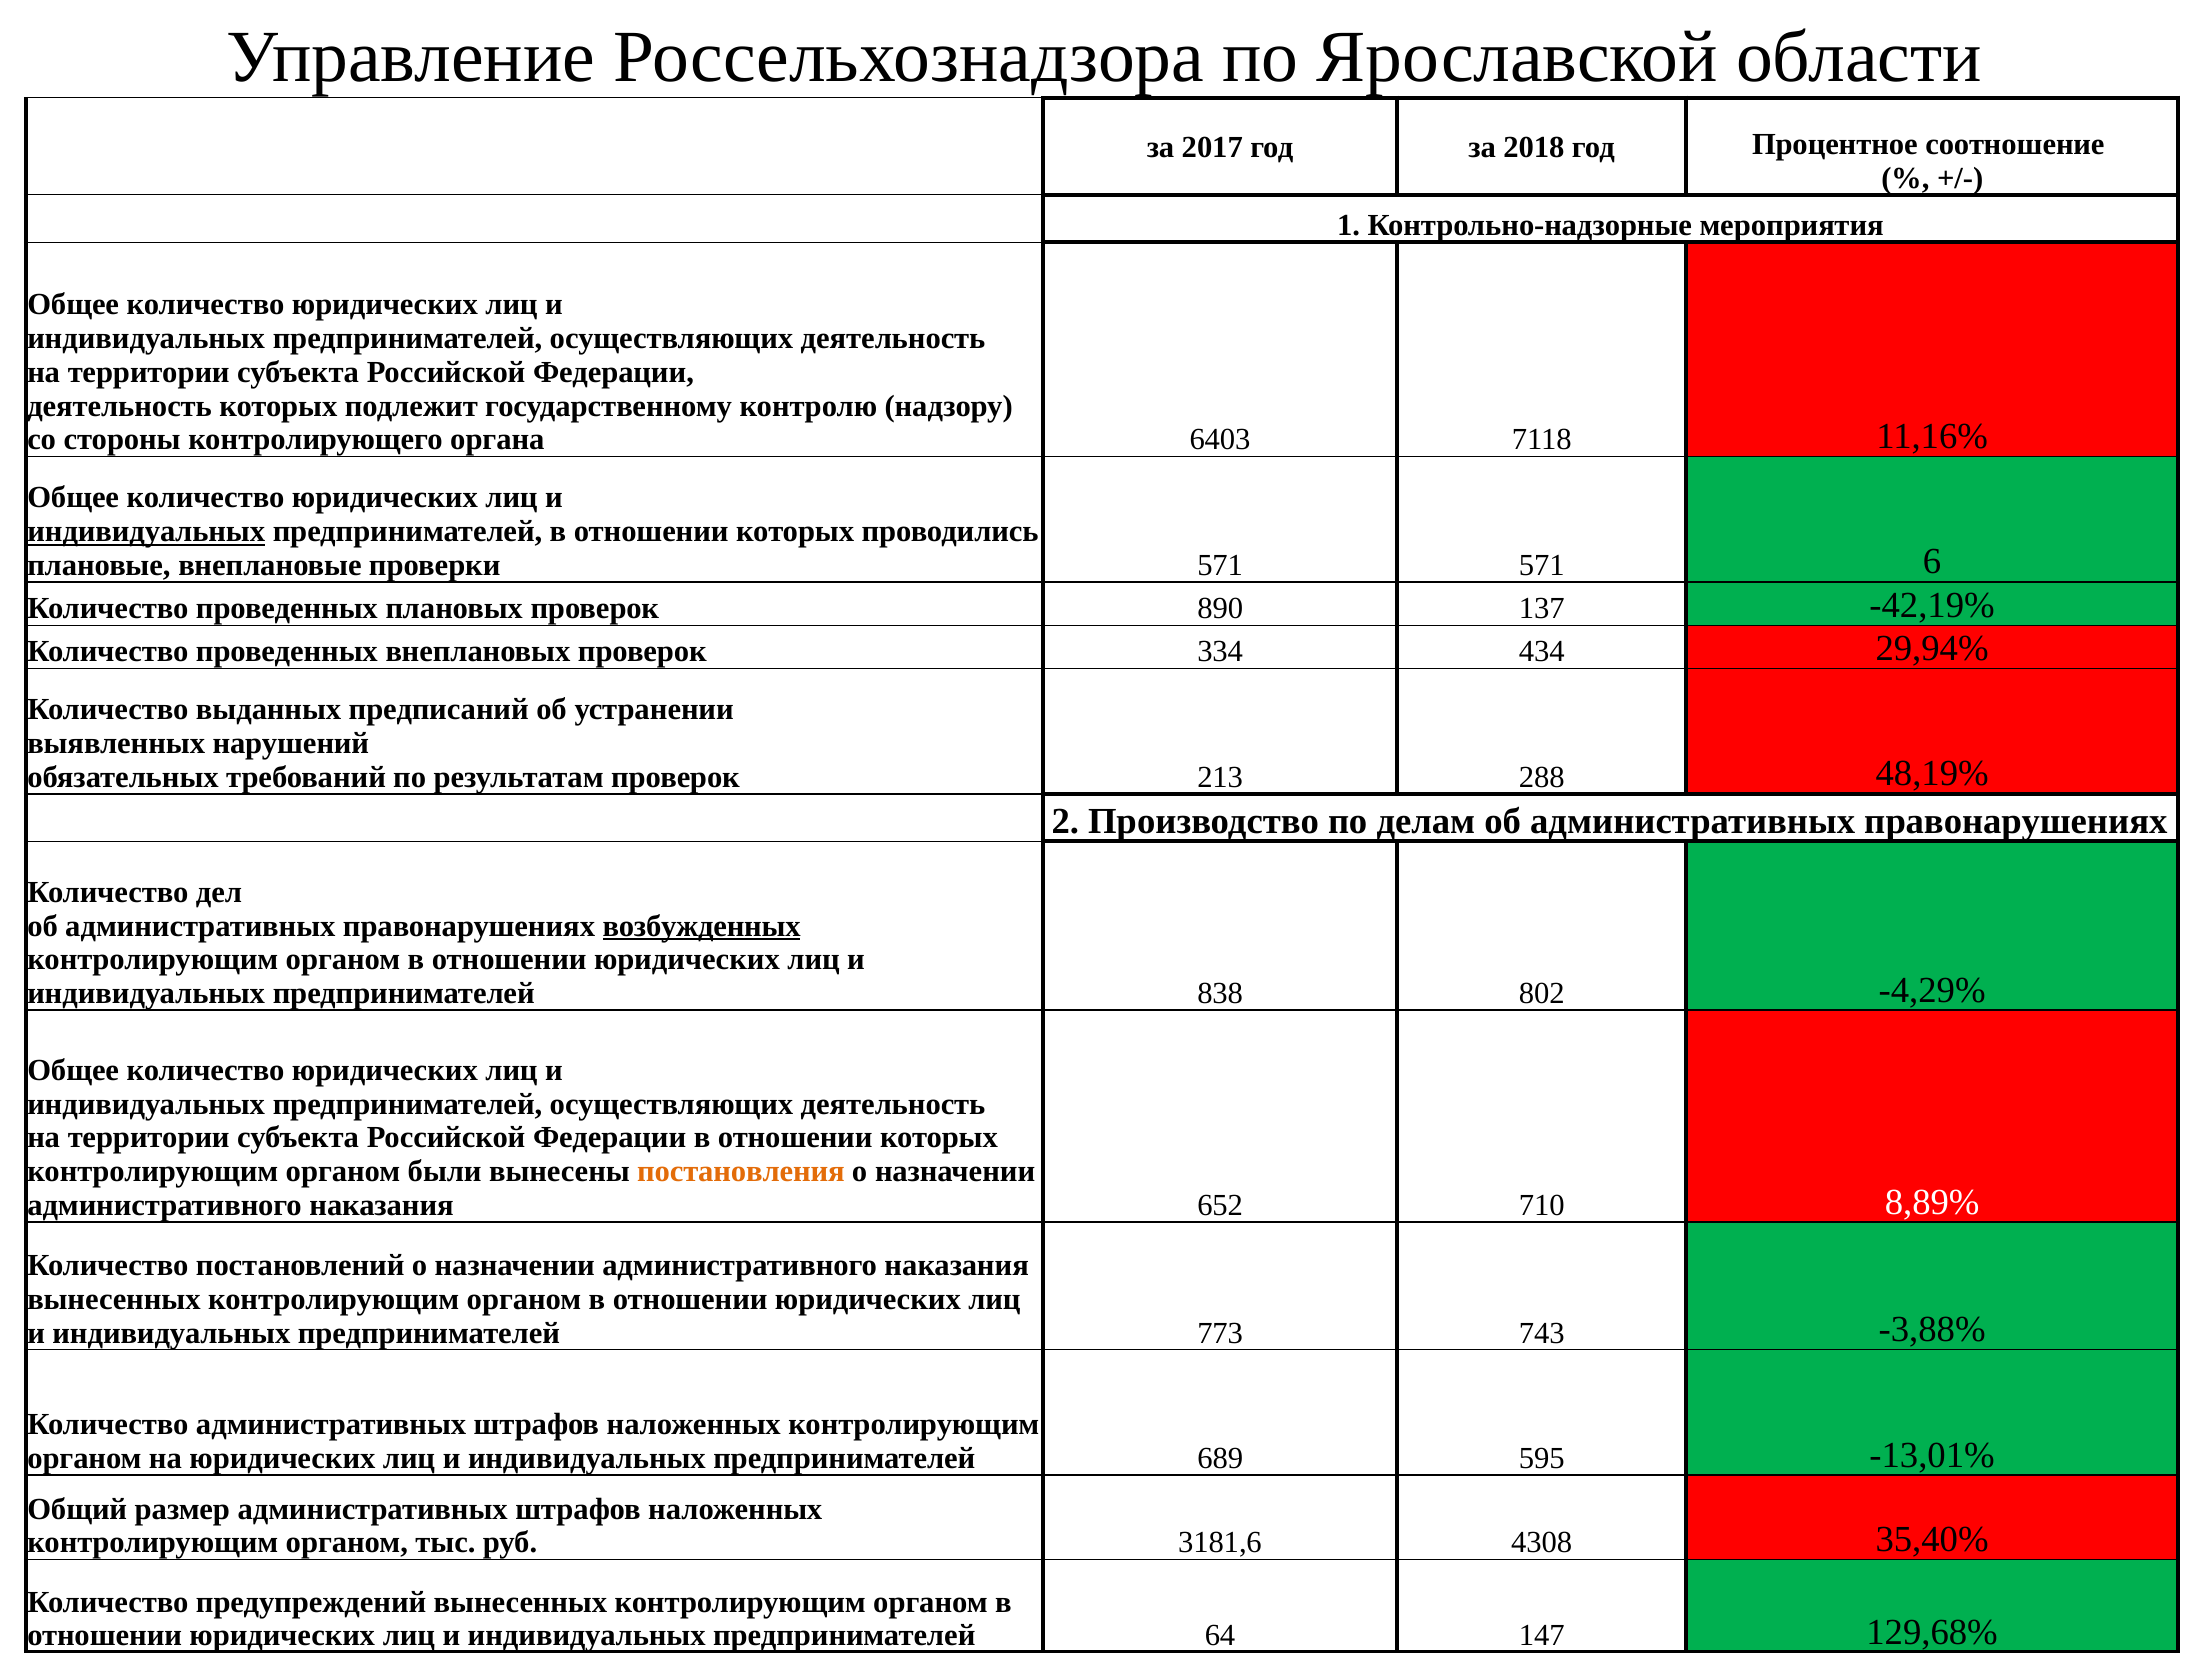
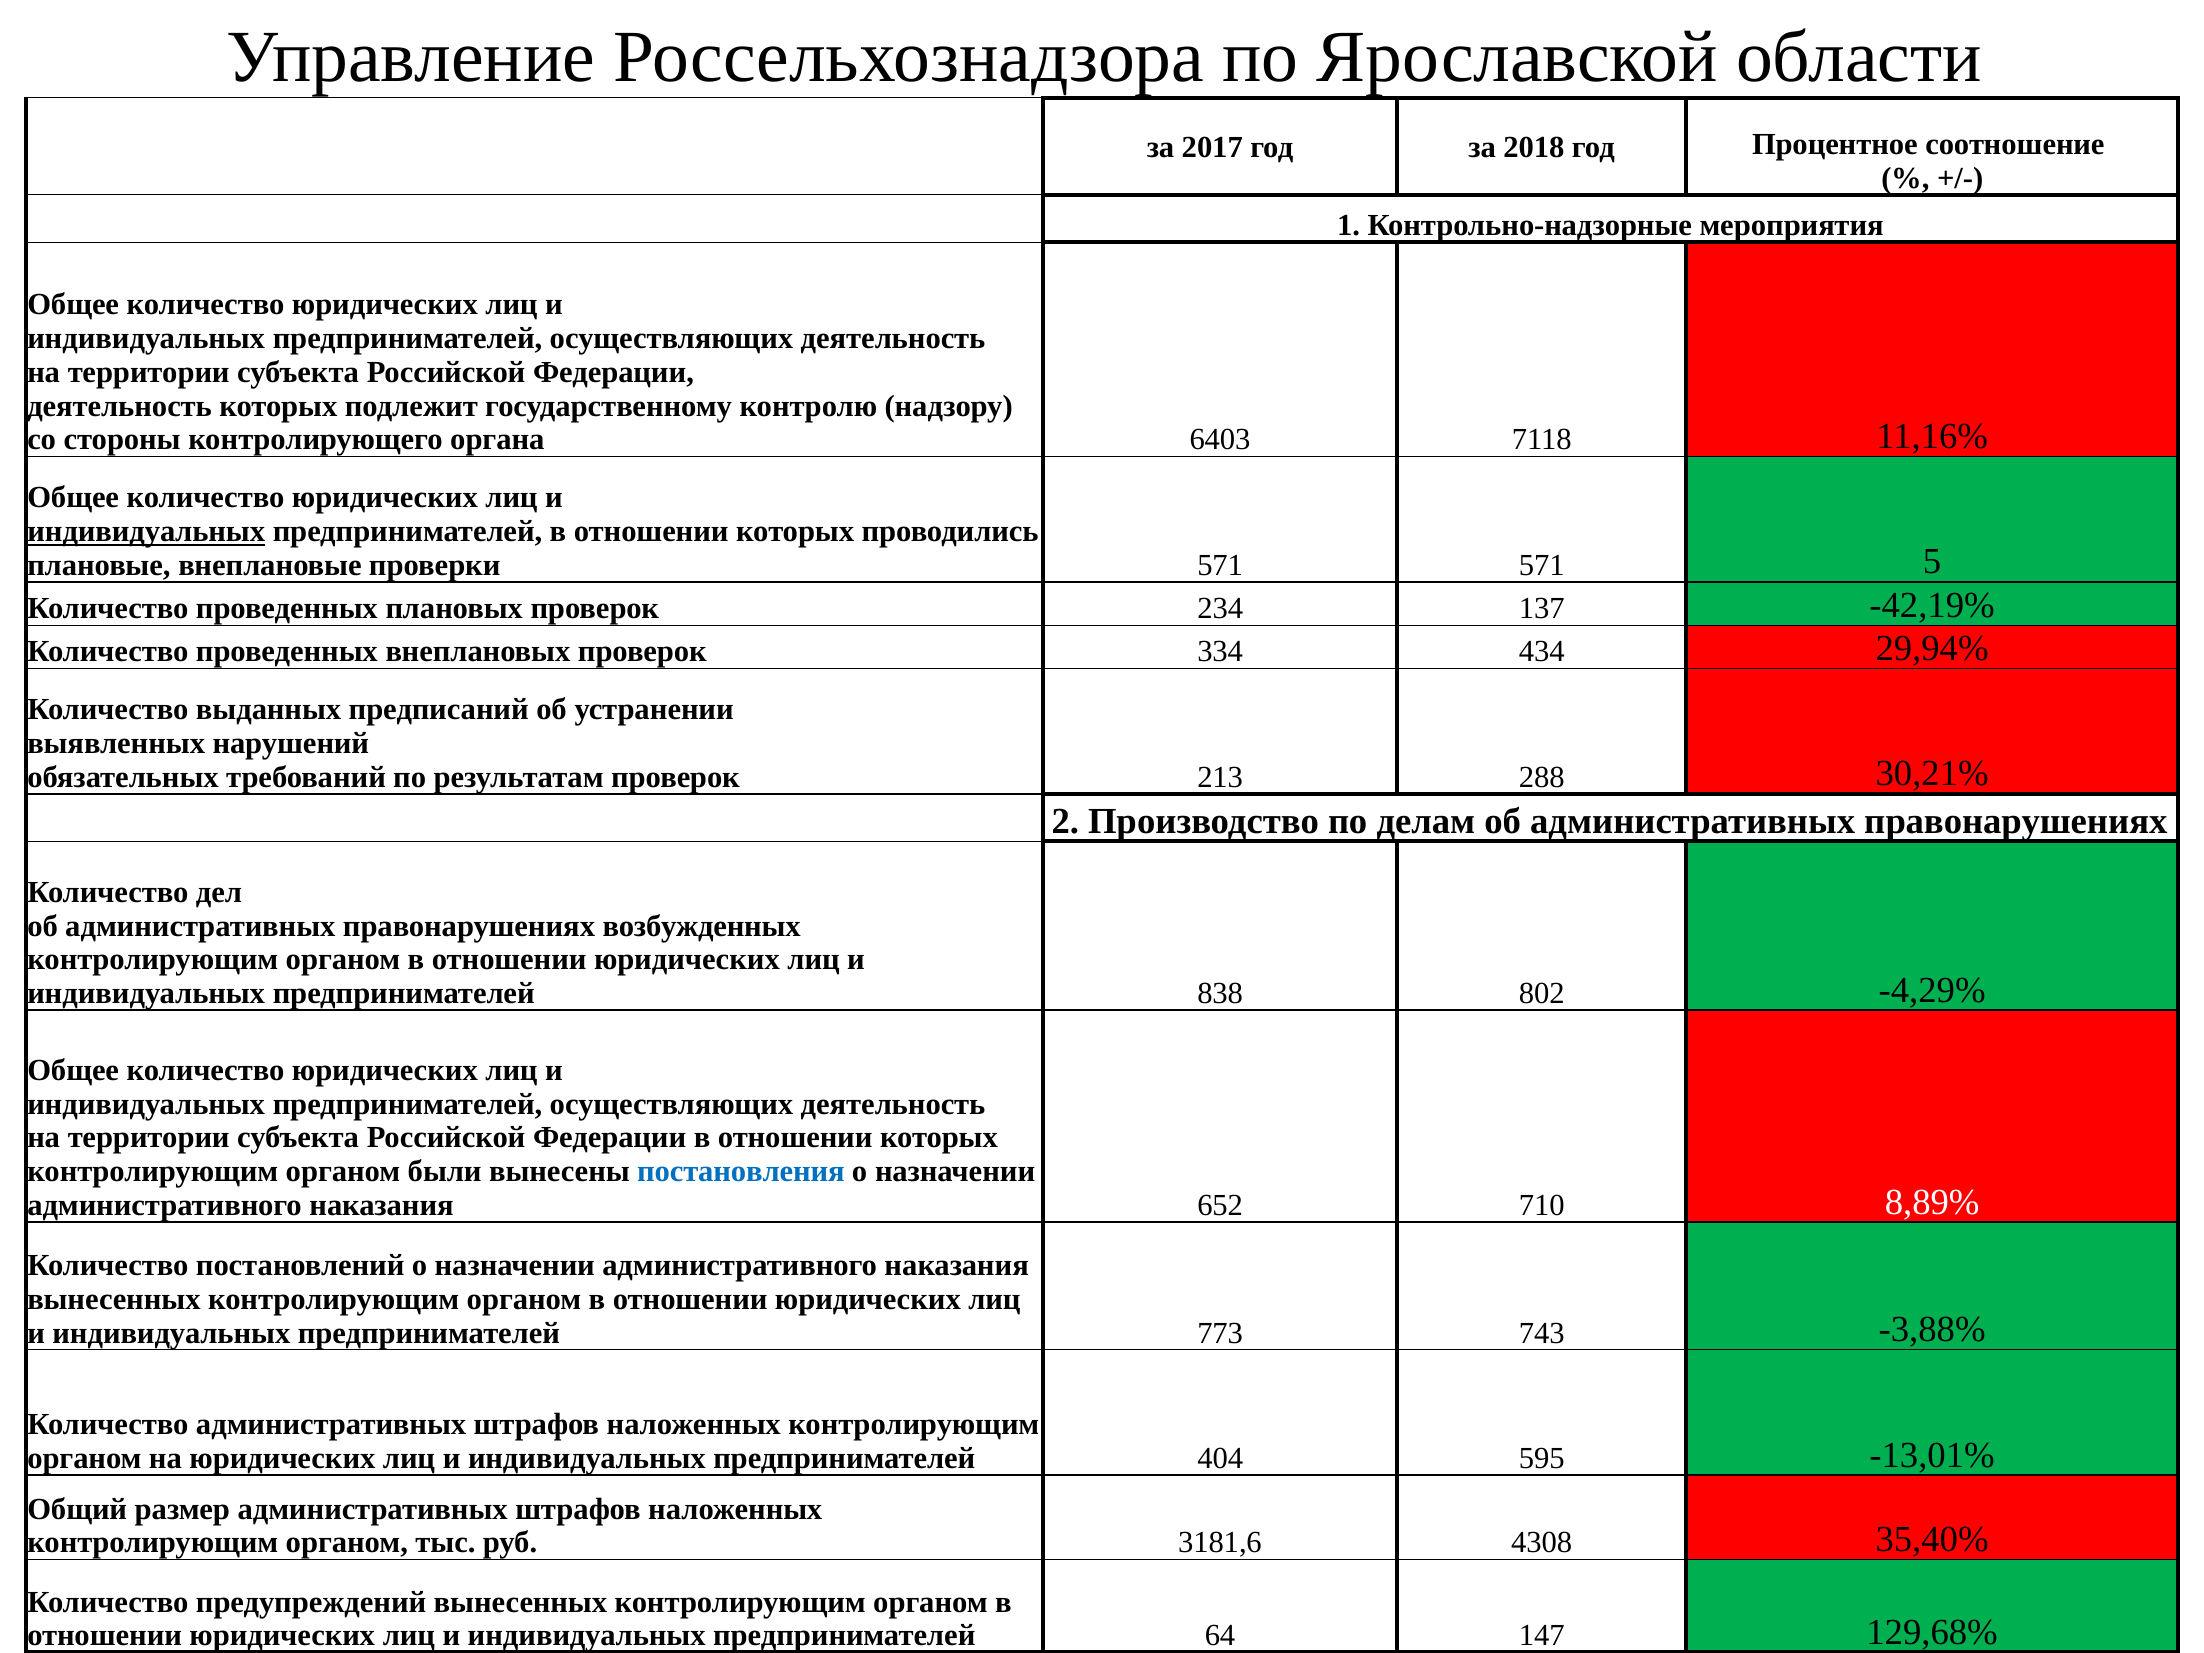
6: 6 -> 5 (1932, 562)
890: 890 -> 234 (1220, 608)
48,19%: 48,19% -> 30,21% (1932, 774)
возбужденных underline: present -> none (702, 926)
постановления colour: orange -> blue (741, 1172)
689: 689 -> 404 (1220, 1458)
